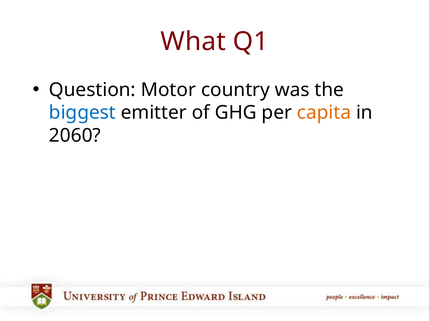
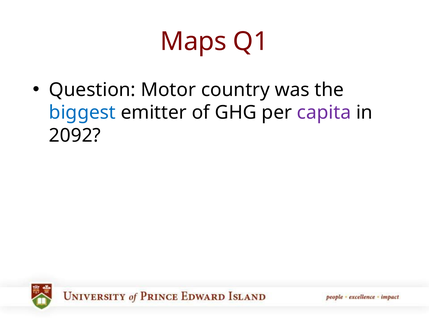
What: What -> Maps (193, 42)
capita colour: orange -> purple (324, 113)
2060: 2060 -> 2092 (75, 136)
